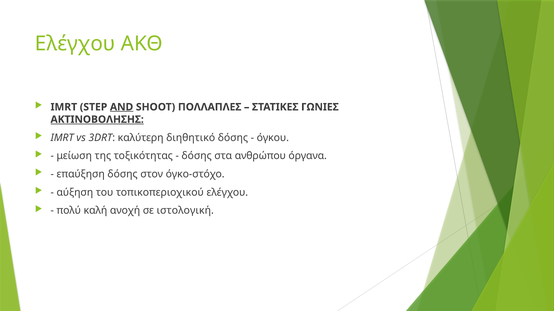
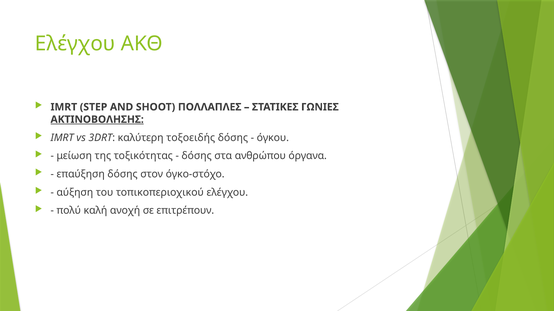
AND underline: present -> none (122, 107)
διηθητικό: διηθητικό -> τοξοειδής (191, 138)
ιστολογική: ιστολογική -> επιτρέπουν (185, 211)
